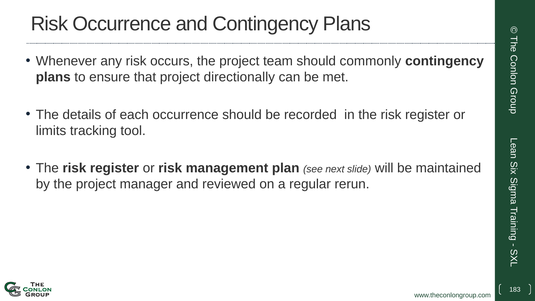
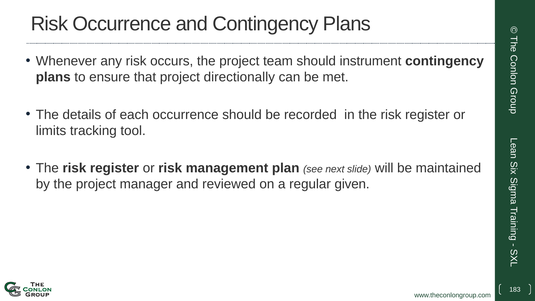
commonly: commonly -> instrument (371, 61)
rerun: rerun -> given (352, 184)
